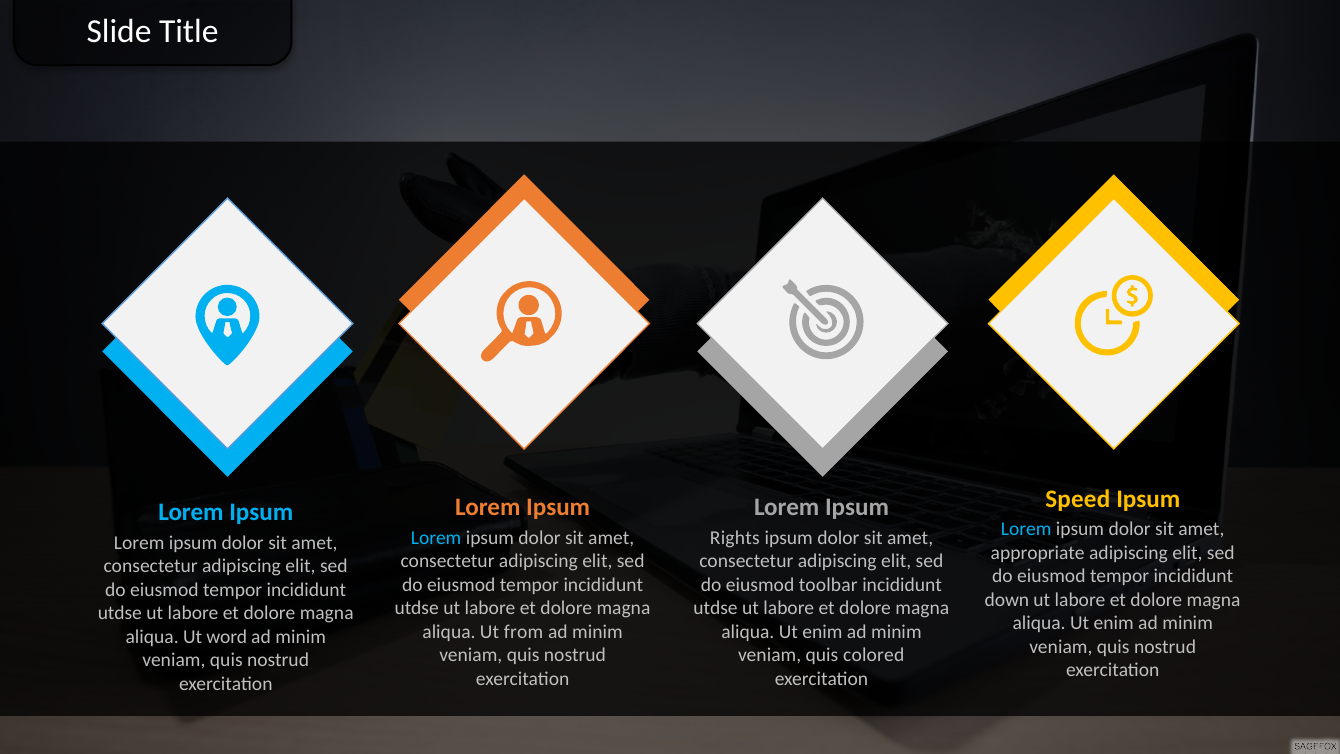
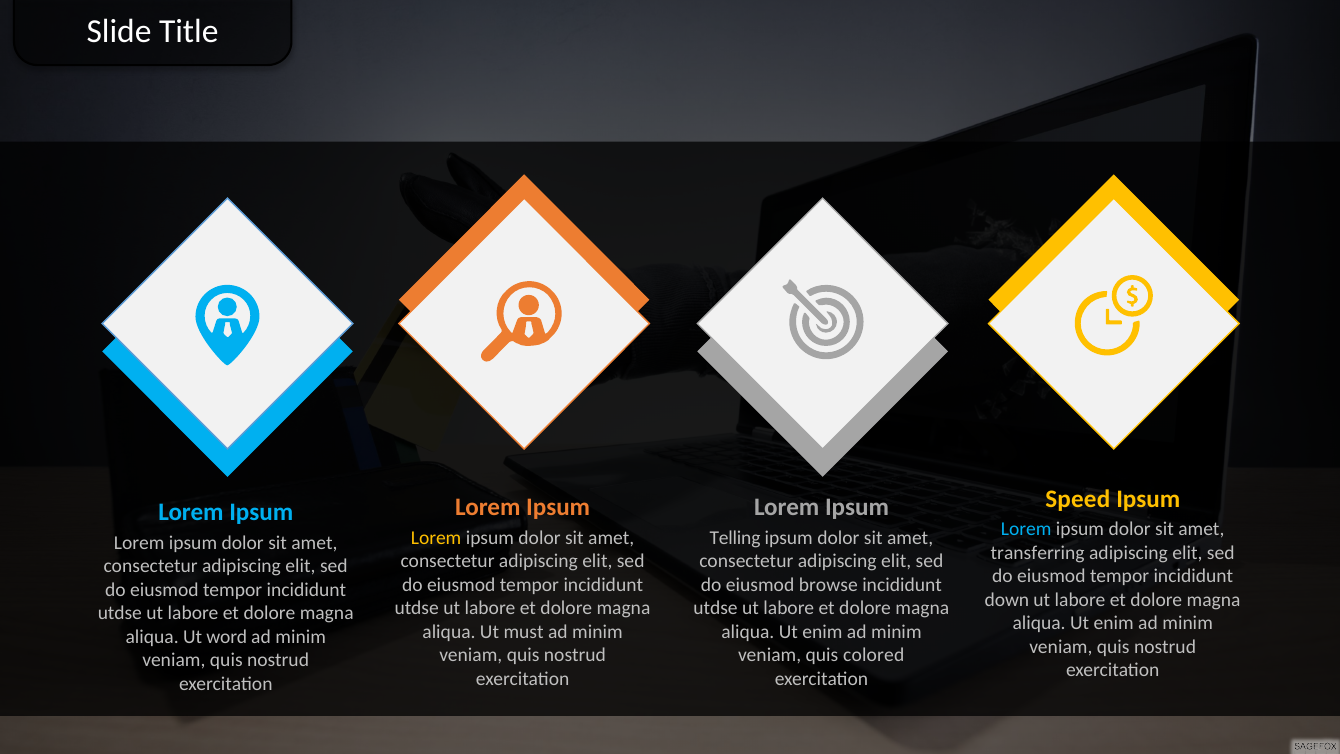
Lorem colour: light blue -> yellow (436, 538)
Rights: Rights -> Telling (735, 538)
appropriate: appropriate -> transferring (1038, 553)
toolbar: toolbar -> browse (828, 585)
from: from -> must (524, 632)
